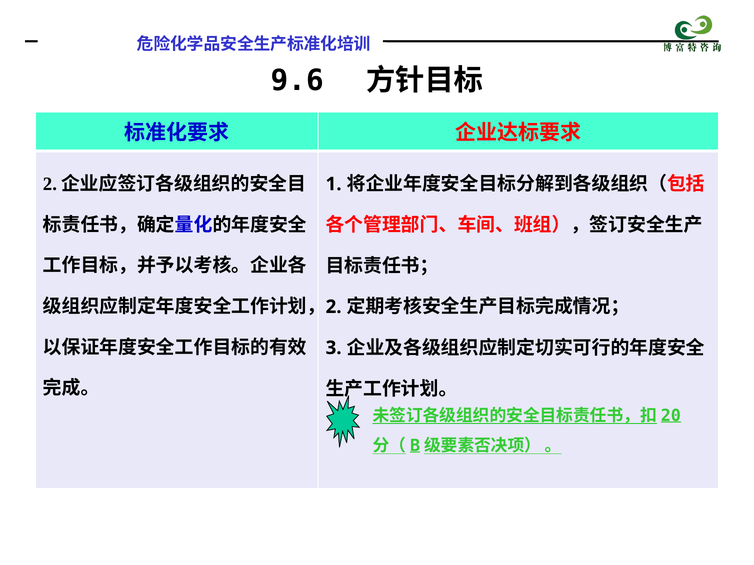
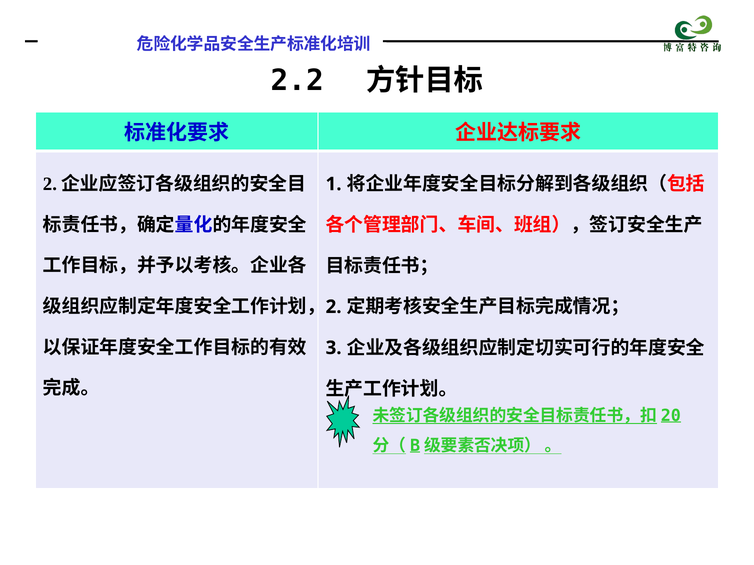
9.6: 9.6 -> 2.2 (297, 81)
